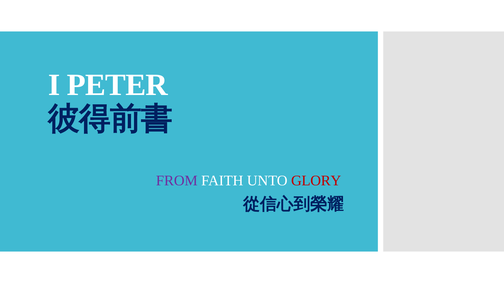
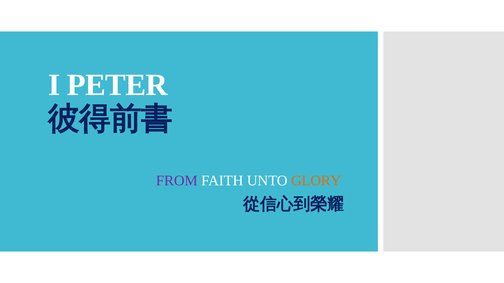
GLORY colour: red -> orange (316, 181)
